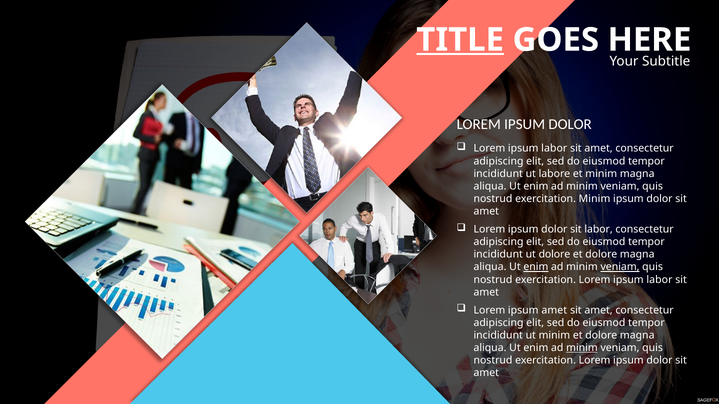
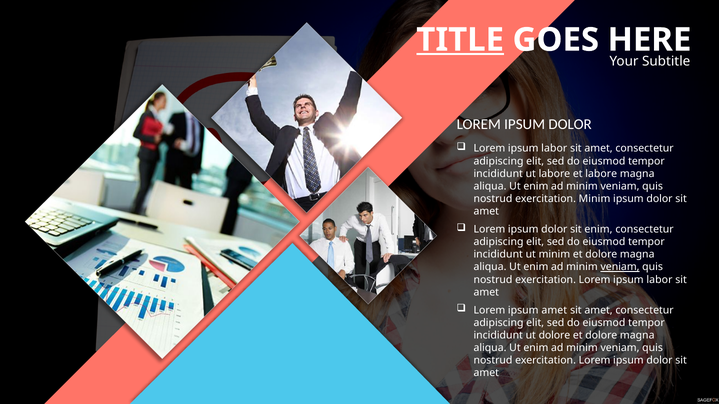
et minim: minim -> labore (601, 174)
sit labor: labor -> enim (598, 230)
ut dolore: dolore -> minim (554, 255)
enim underline: present -> none (536, 267)
ut minim: minim -> dolore (554, 336)
minim underline: present -> none (582, 348)
